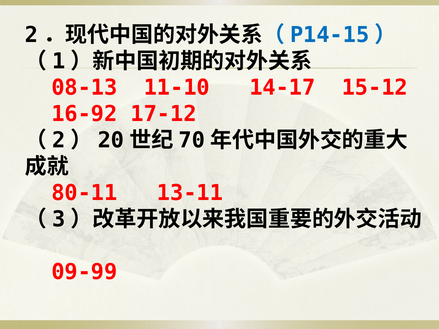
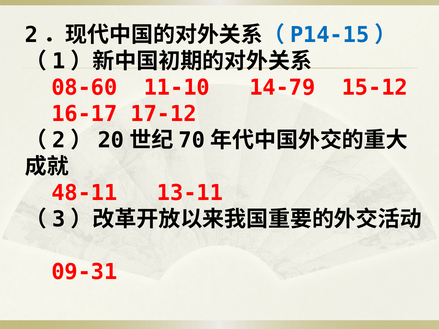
08-13: 08-13 -> 08-60 (84, 88)
14-17: 14-17 -> 14-79 (282, 88)
16-92: 16-92 -> 16-17 (84, 114)
80-11: 80-11 -> 48-11 (84, 193)
09-99: 09-99 -> 09-31 (84, 272)
